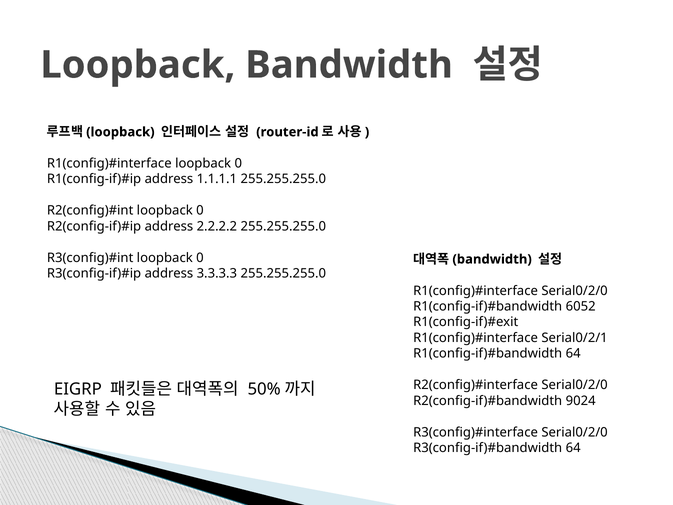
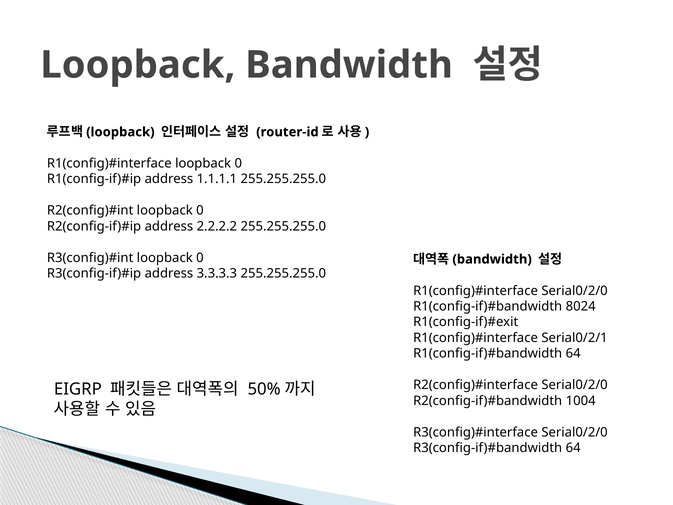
6052: 6052 -> 8024 (581, 306)
9024: 9024 -> 1004 (581, 401)
